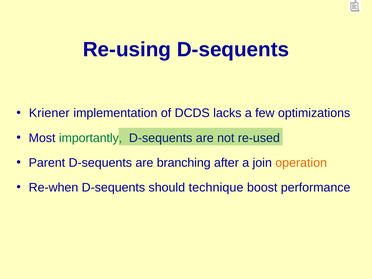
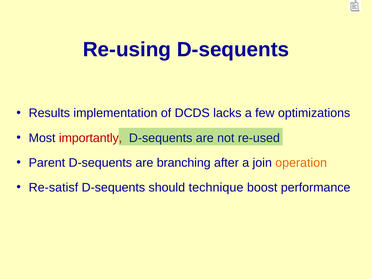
Kriener: Kriener -> Results (49, 113)
importantly colour: green -> red (91, 138)
Re-when: Re-when -> Re-satisf (53, 188)
